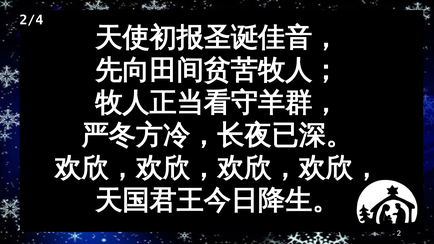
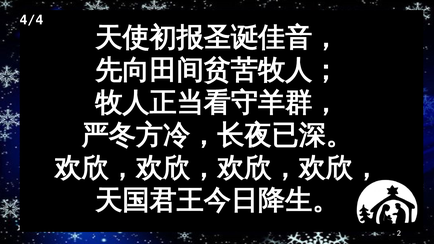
2/4: 2/4 -> 4/4 (31, 20)
